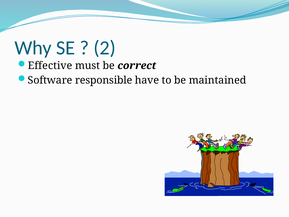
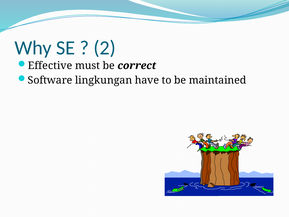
responsible: responsible -> lingkungan (104, 80)
